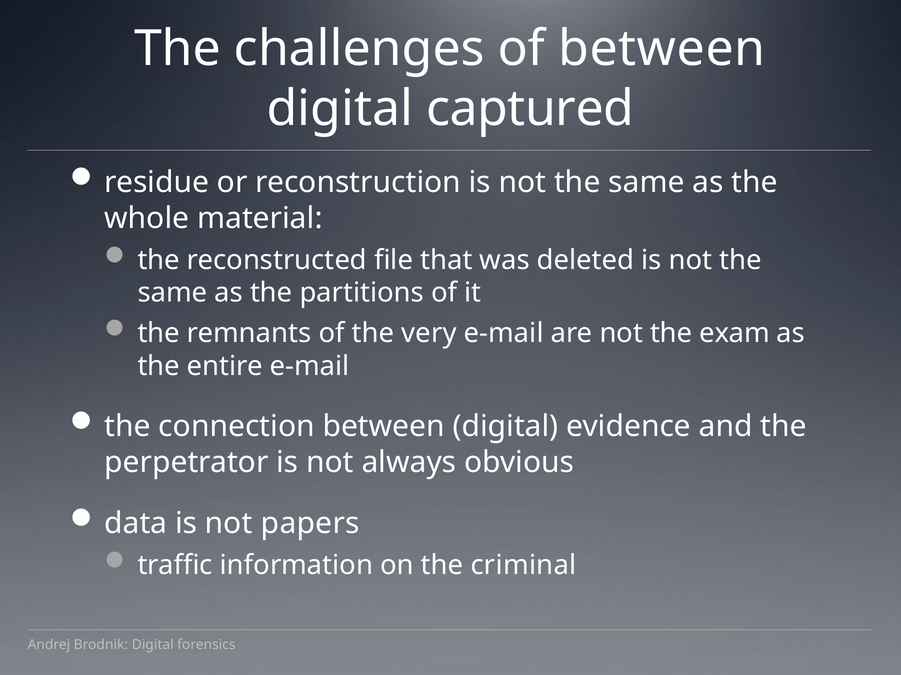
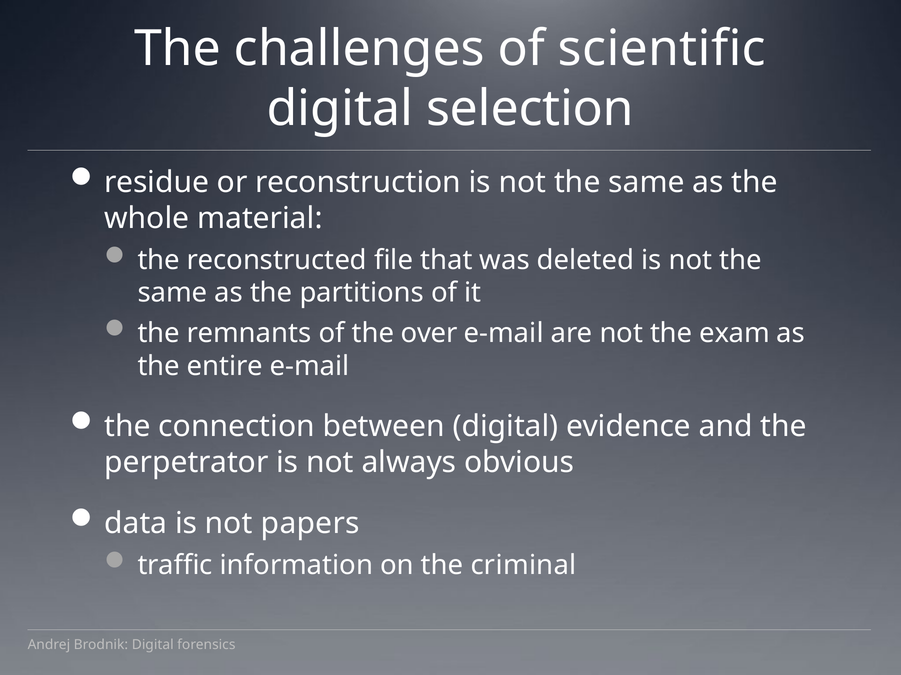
of between: between -> scientific (662, 49)
captured: captured -> selection (530, 109)
very: very -> over (429, 334)
